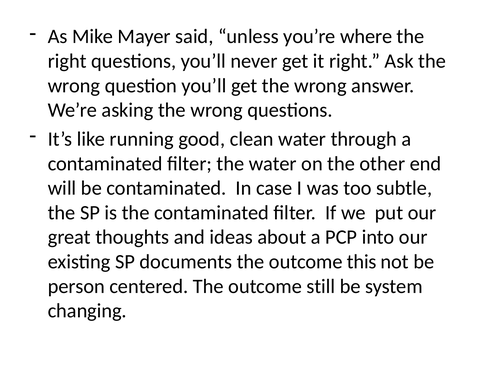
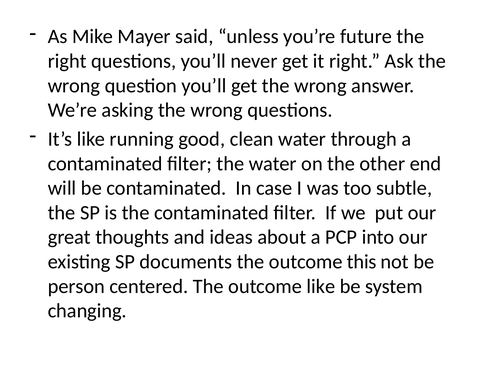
where: where -> future (366, 37)
outcome still: still -> like (321, 286)
